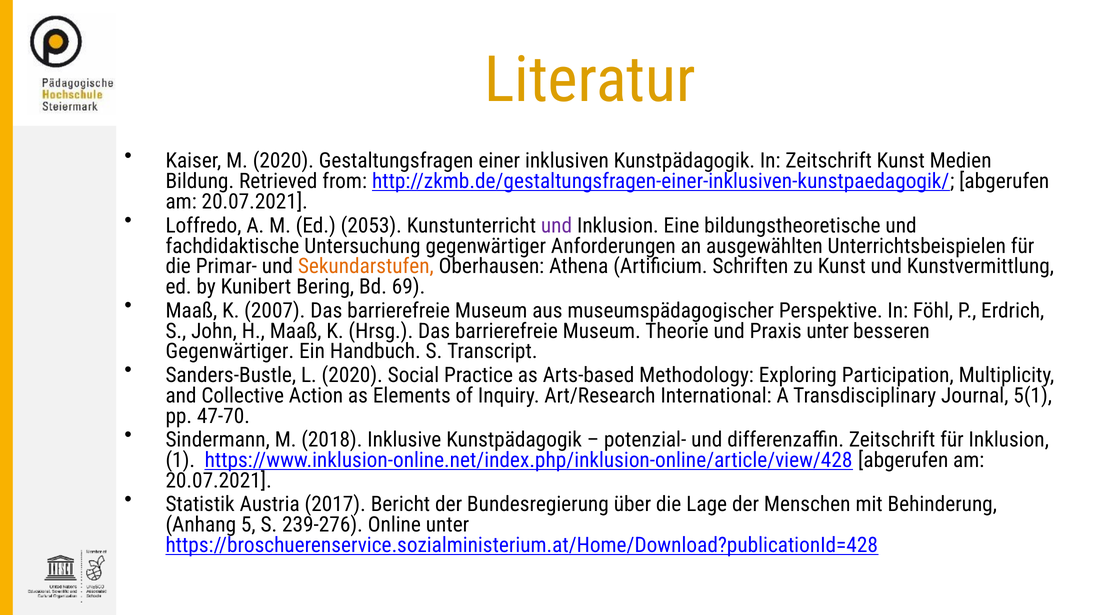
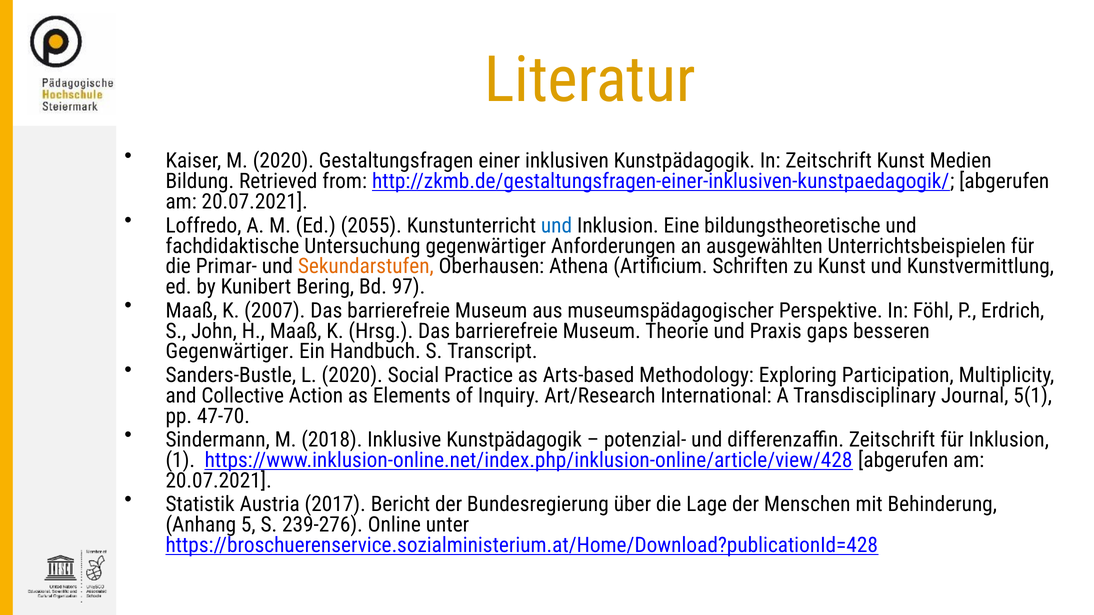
2053: 2053 -> 2055 (371, 226)
und colour: purple -> blue (557, 226)
69: 69 -> 97 (409, 287)
Praxis unter: unter -> gaps (827, 331)
